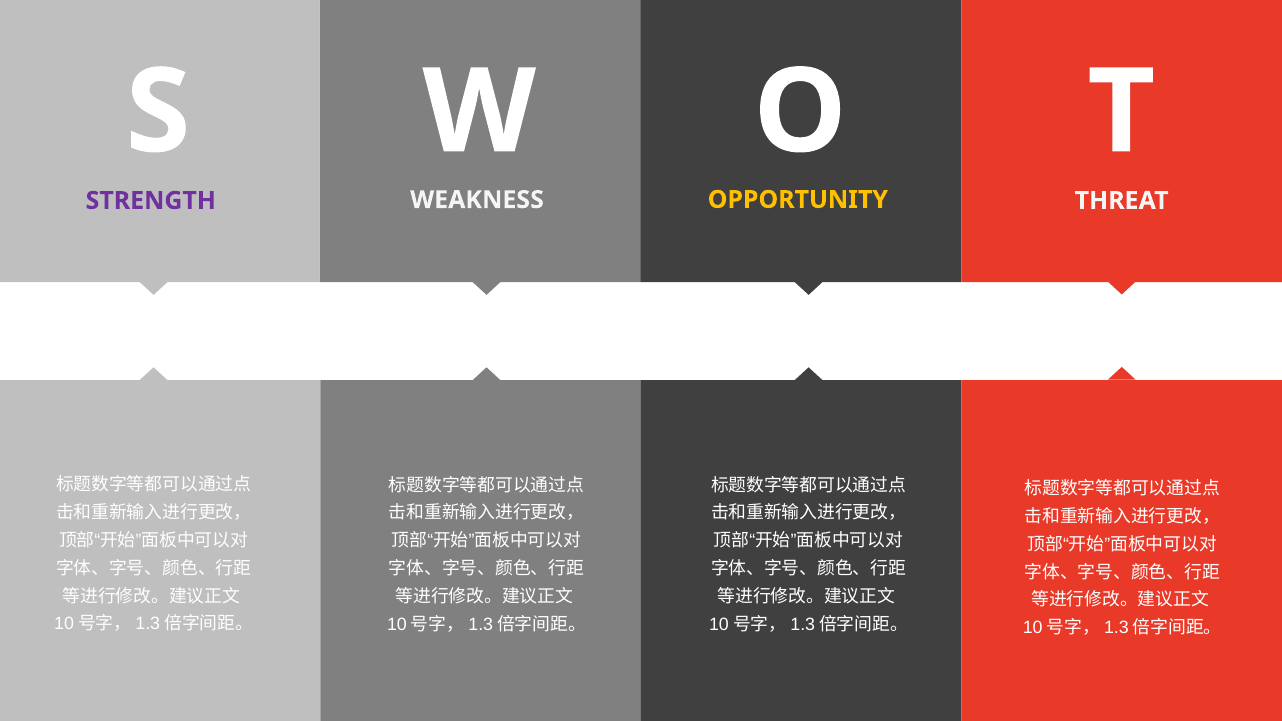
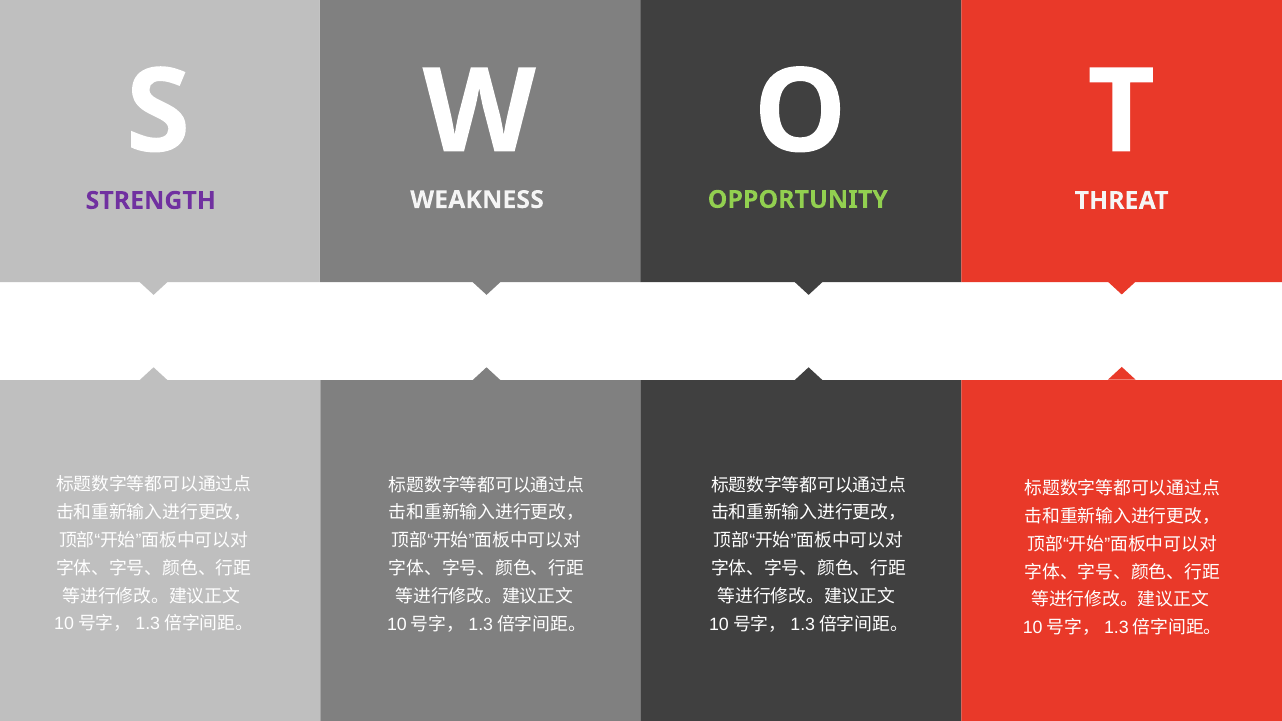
OPPORTUNITY colour: yellow -> light green (798, 200)
